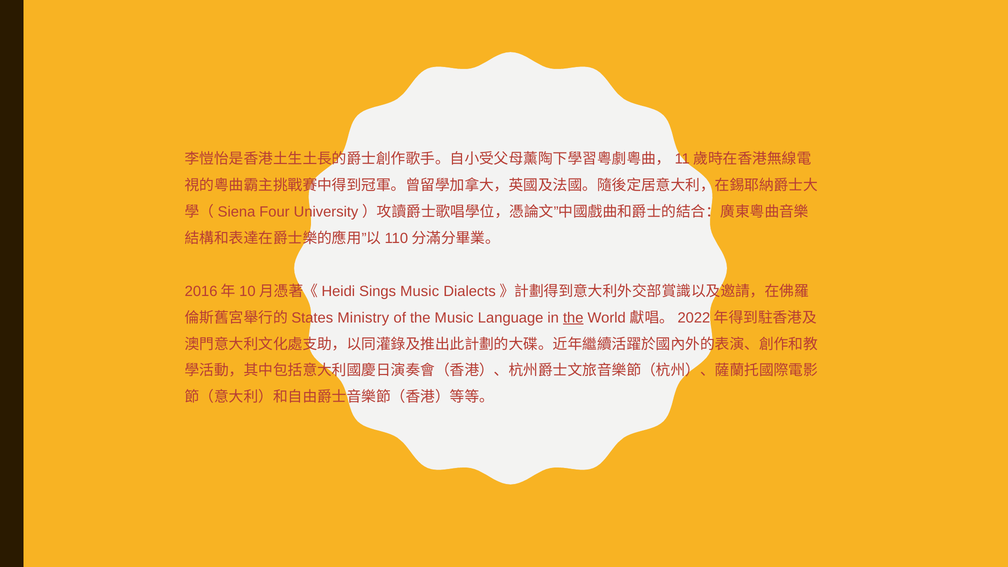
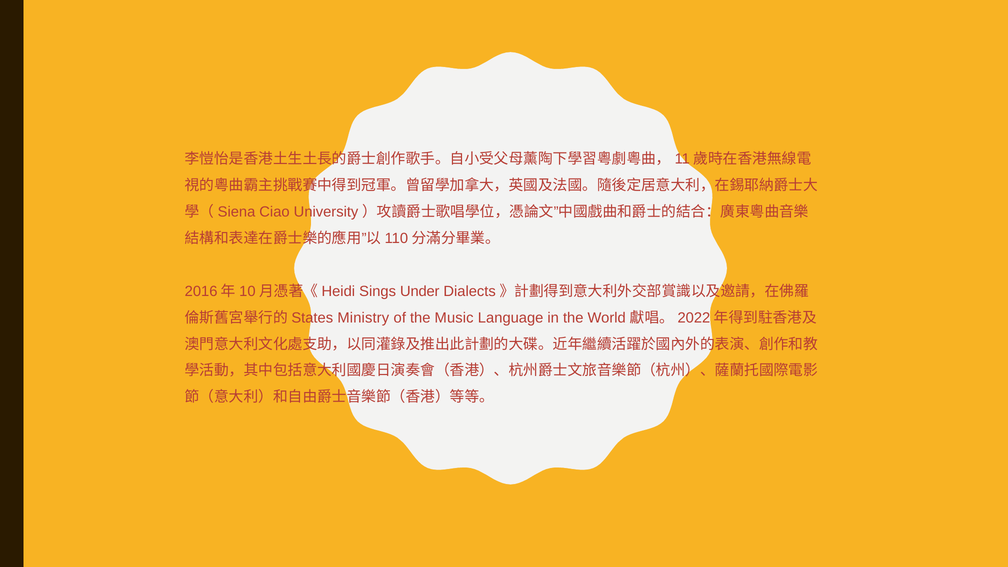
Four: Four -> Ciao (274, 212)
Sings Music: Music -> Under (420, 291)
the underline: present -> none (573, 318)
